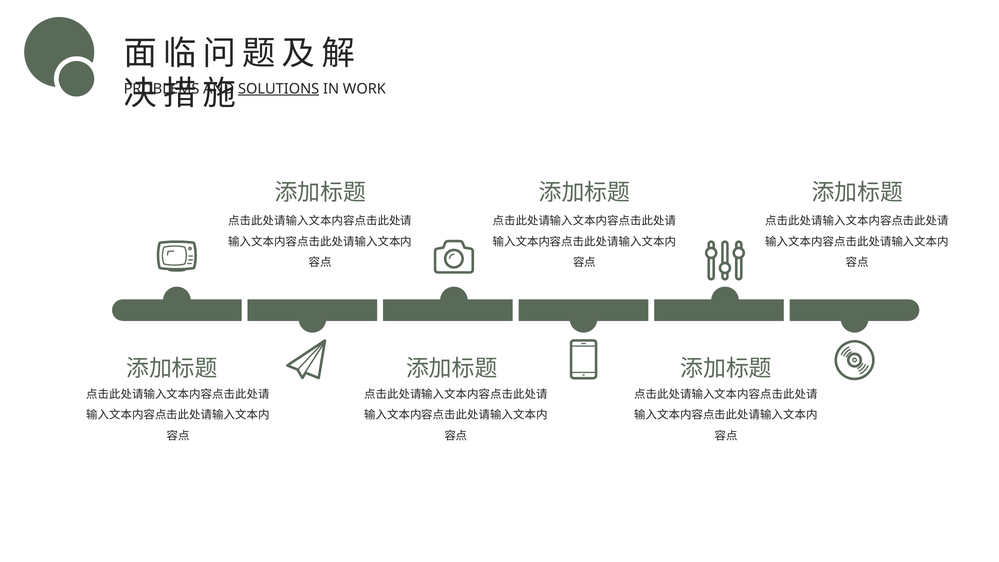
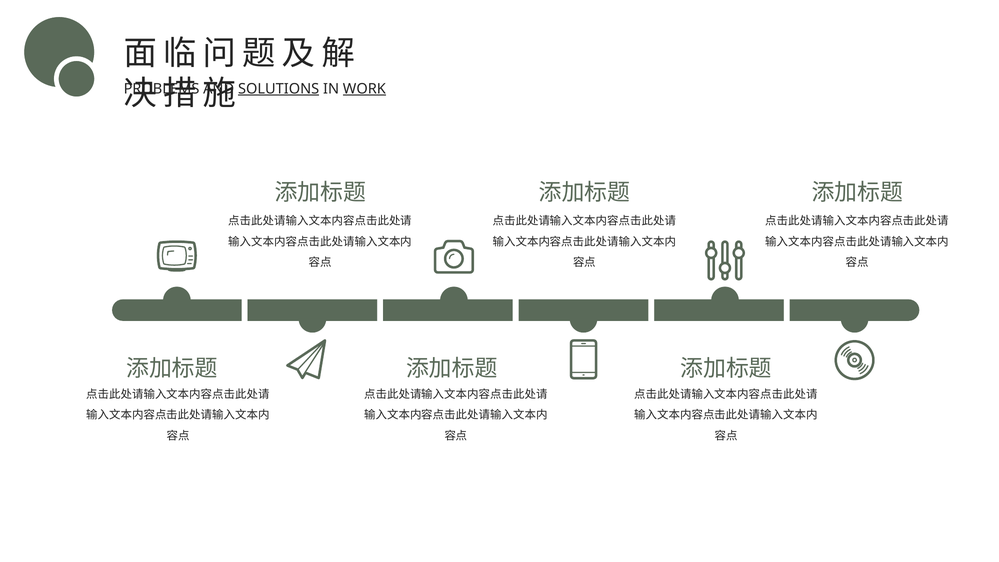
WORK underline: none -> present (364, 89)
